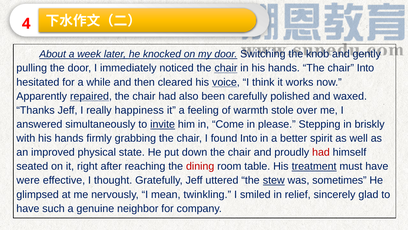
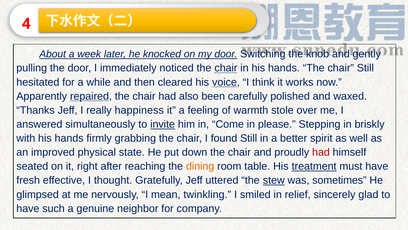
chair Into: Into -> Still (365, 68)
found Into: Into -> Still (249, 138)
dining colour: red -> orange (200, 166)
were: were -> fresh (28, 180)
